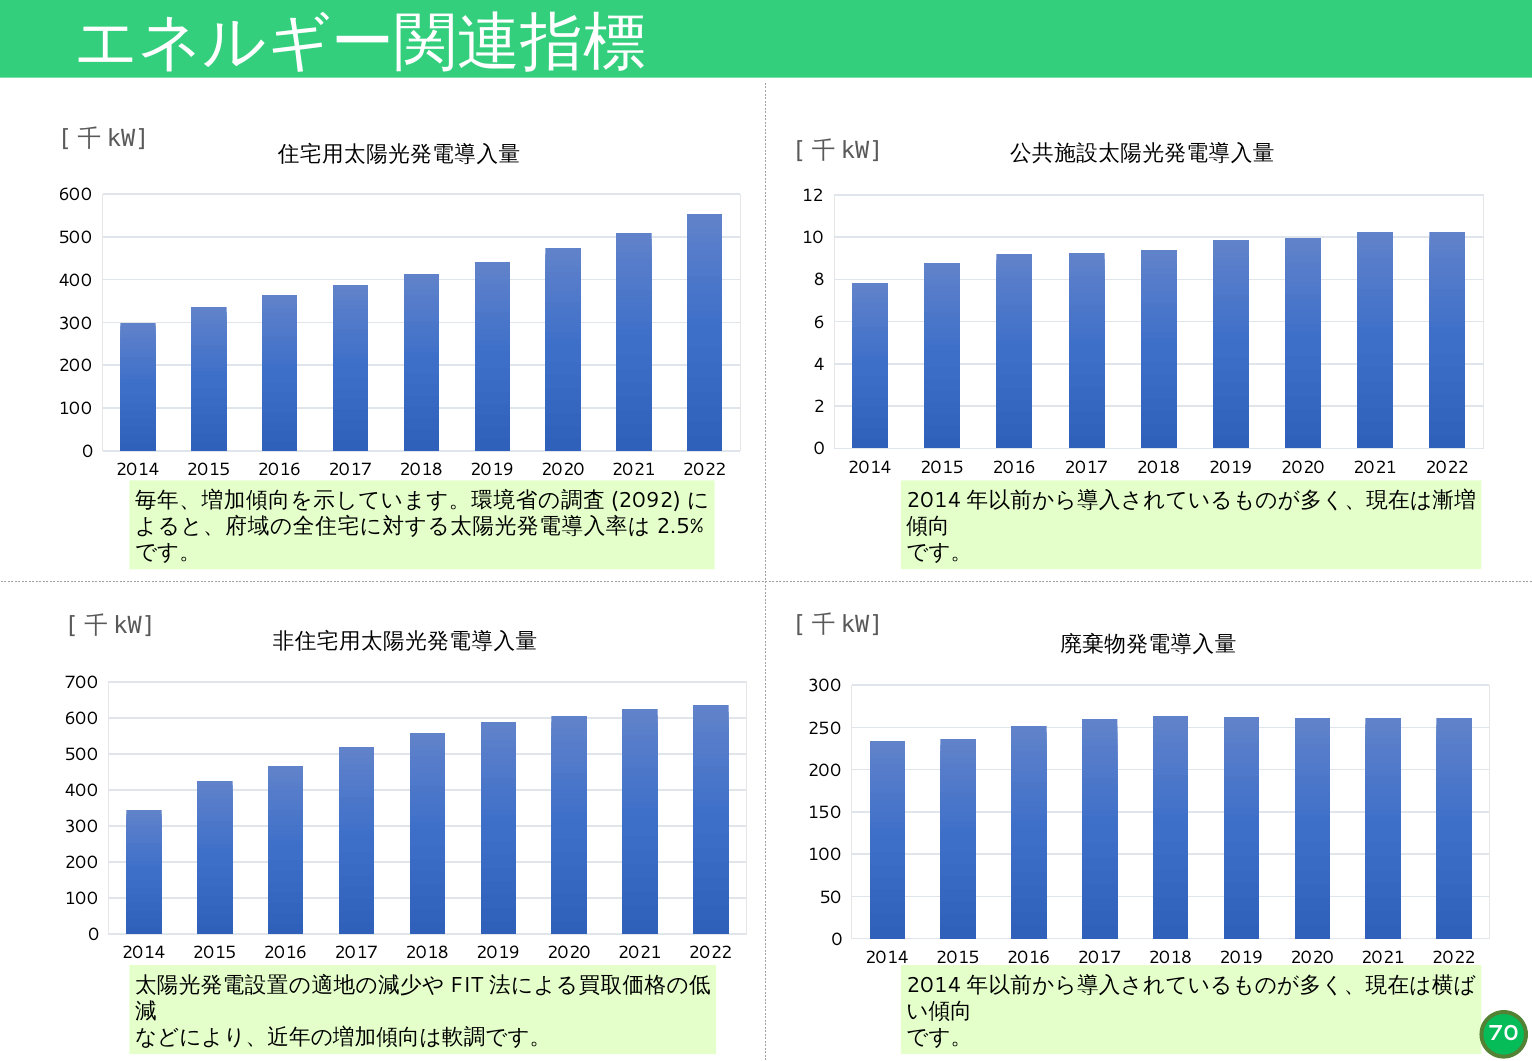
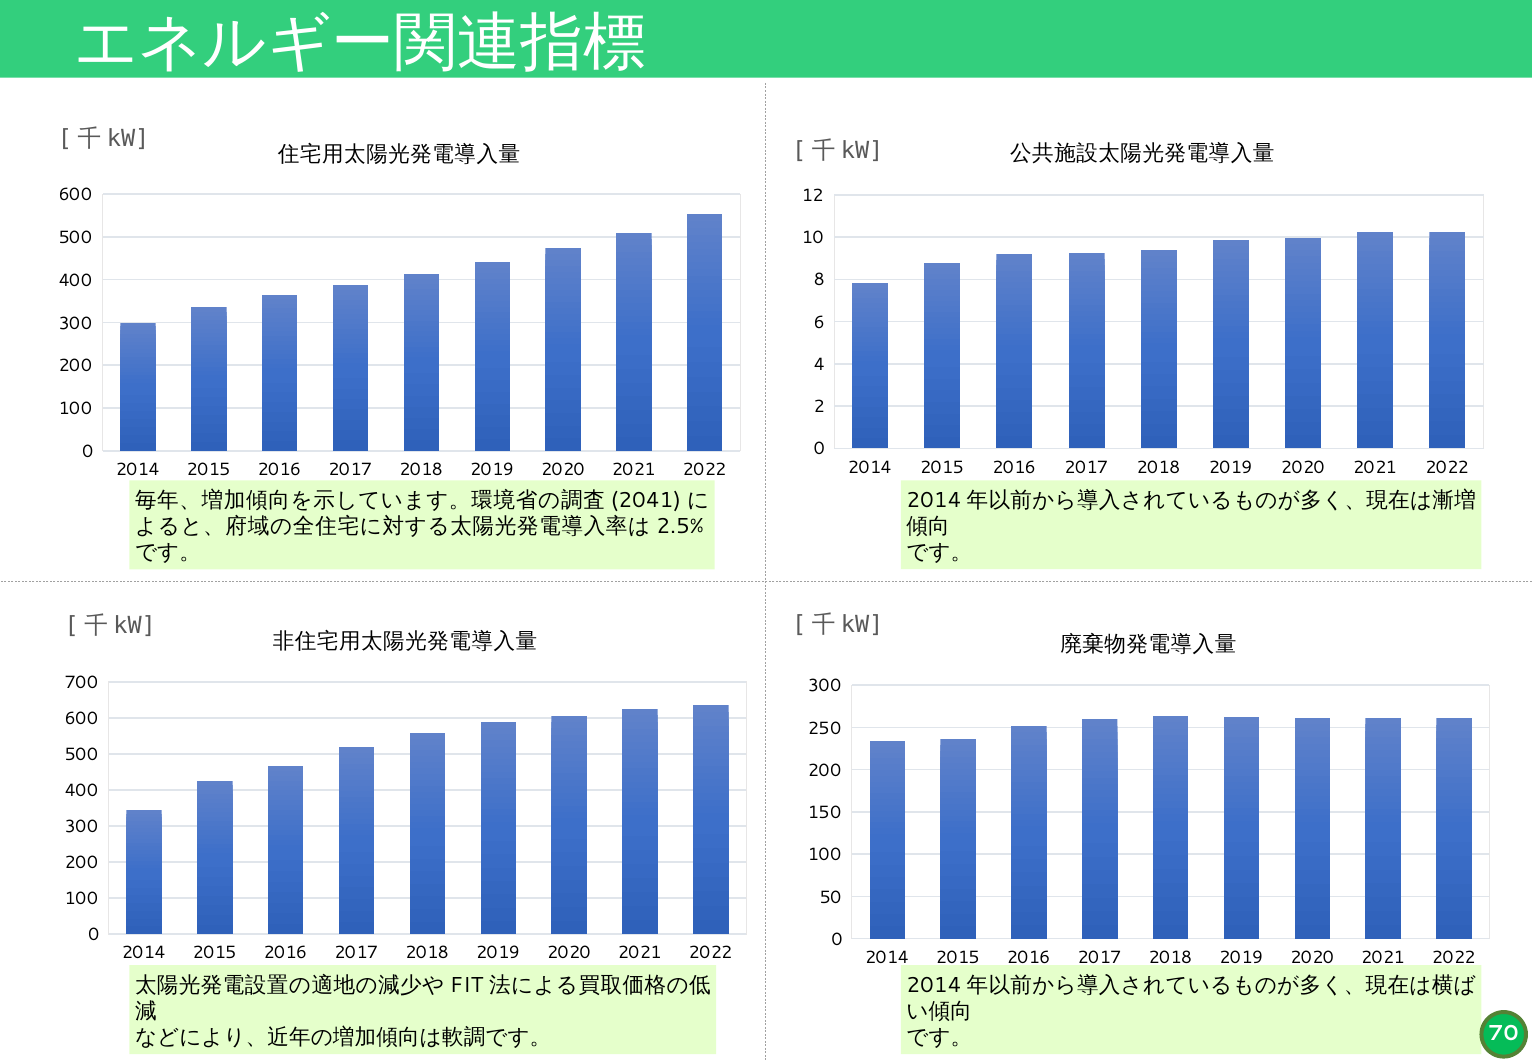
2092: 2092 -> 2041 (646, 500)
